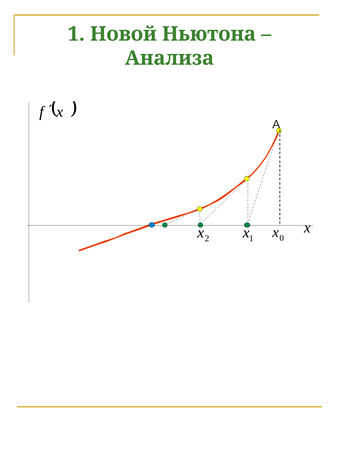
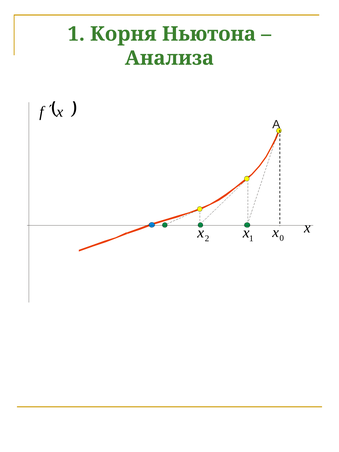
Новой: Новой -> Корня (123, 34)
